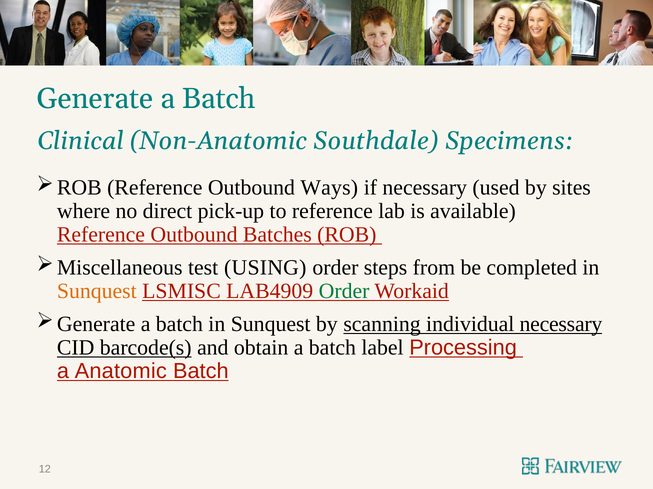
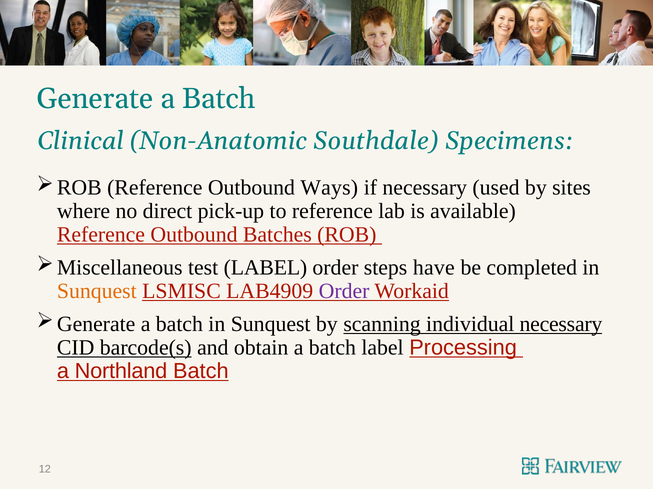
test USING: USING -> LABEL (265, 268)
from: from -> have (434, 268)
Order colour: green -> purple (344, 291)
Anatomic: Anatomic -> Northland (121, 371)
